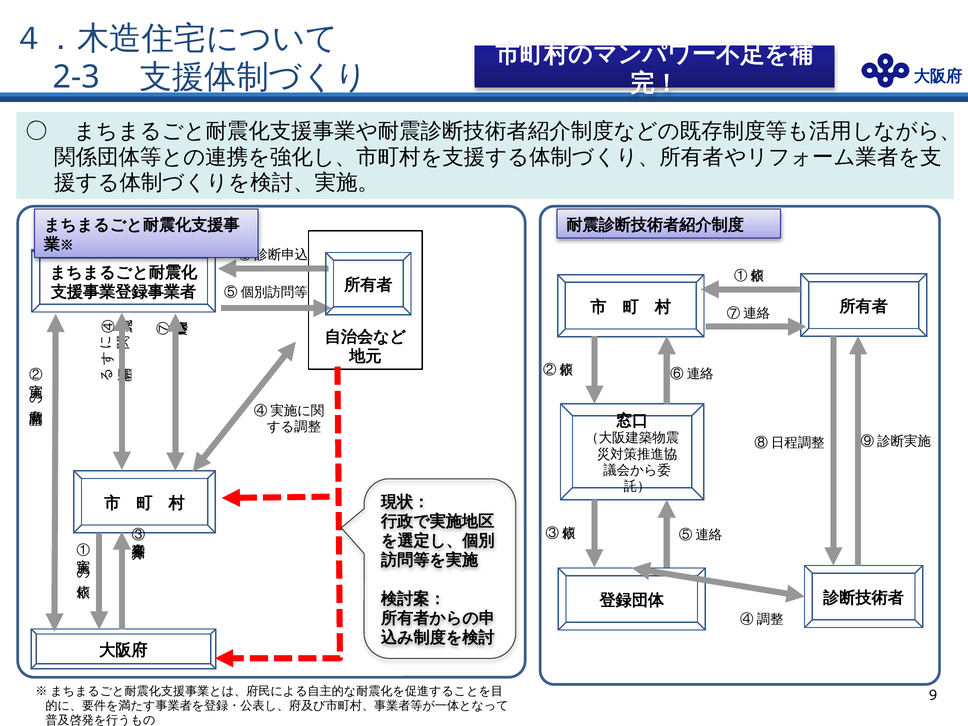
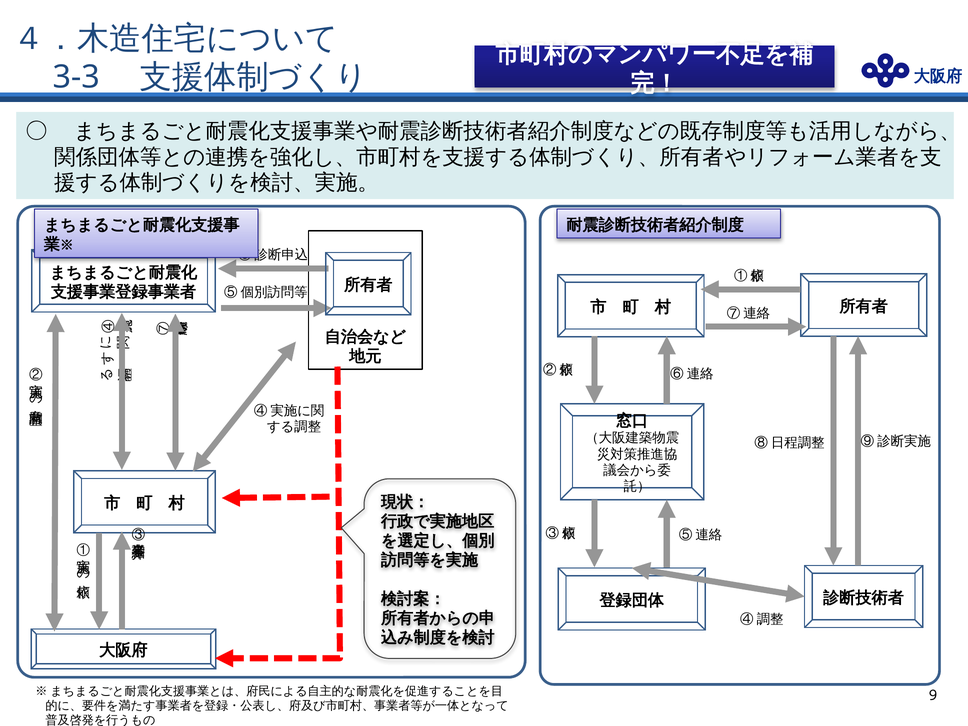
2-3: 2-3 -> 3-3 (76, 77)
